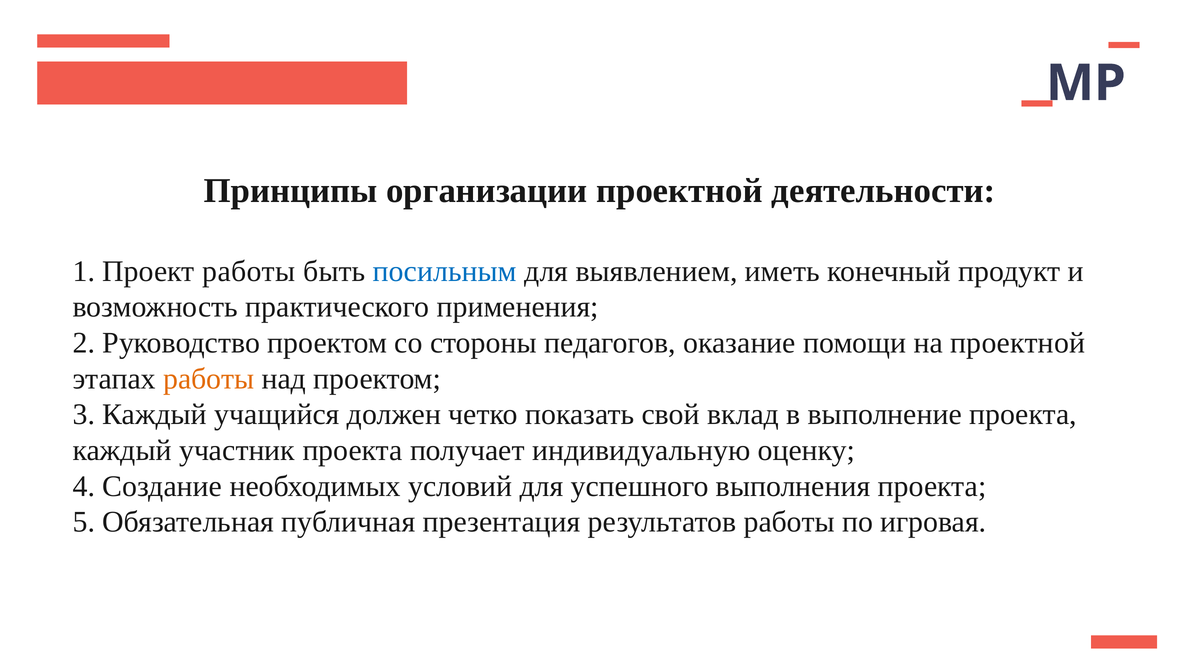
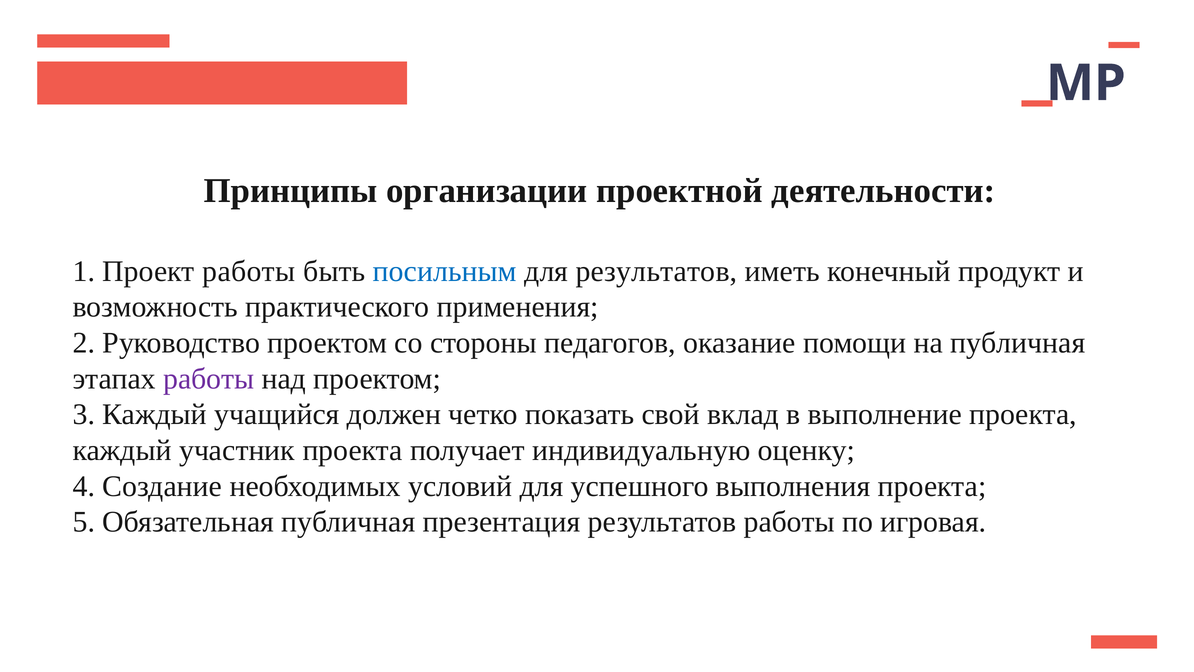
для выявлением: выявлением -> результатов (656, 271)
на проектной: проектной -> публичная (1018, 343)
работы colour: orange -> purple (209, 379)
